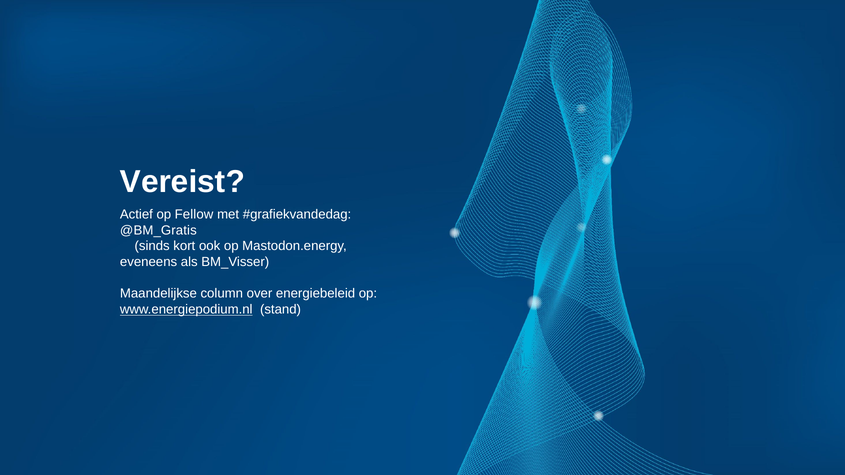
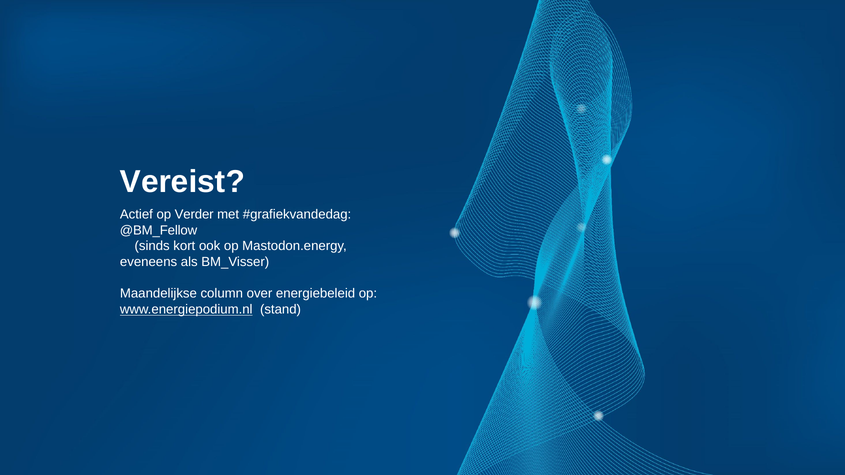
Fellow: Fellow -> Verder (194, 215)
@BM_Gratis: @BM_Gratis -> @BM_Fellow (158, 230)
